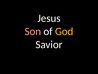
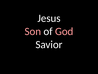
God colour: yellow -> pink (64, 31)
